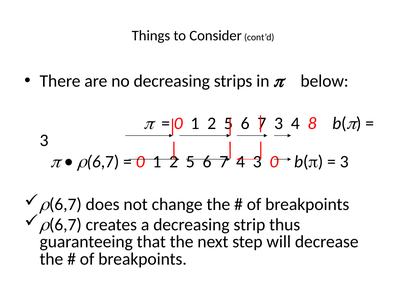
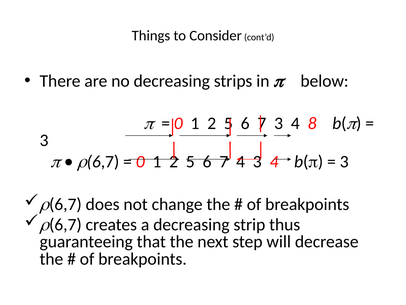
4 3 0: 0 -> 4 (274, 162)
